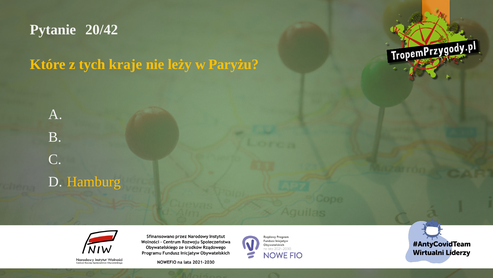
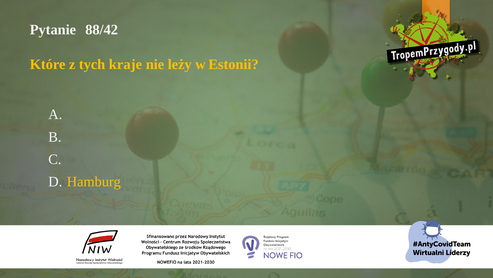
20/42: 20/42 -> 88/42 (102, 30)
Paryżu: Paryżu -> Estonii (234, 64)
